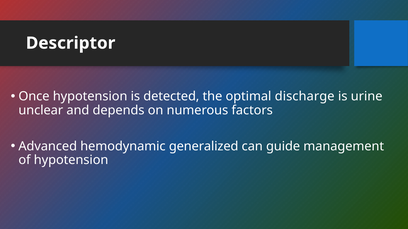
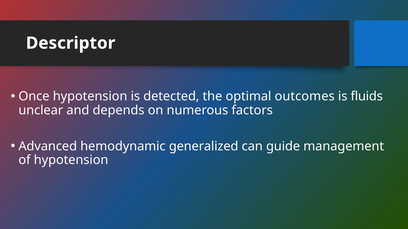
discharge: discharge -> outcomes (305, 97)
urine: urine -> fluids (367, 97)
